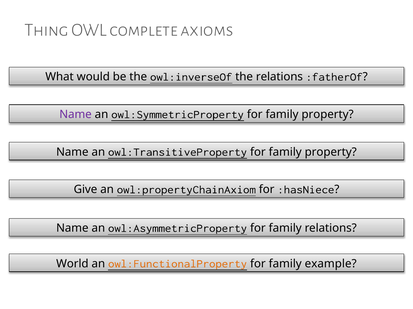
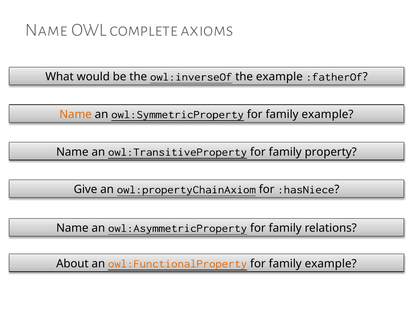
Thing: Thing -> Name (46, 30)
the relations: relations -> example (279, 77)
Name colour: purple -> orange (76, 115)
owl:SymmetricProperty for family property: property -> example (327, 115)
World: World -> About (72, 264)
